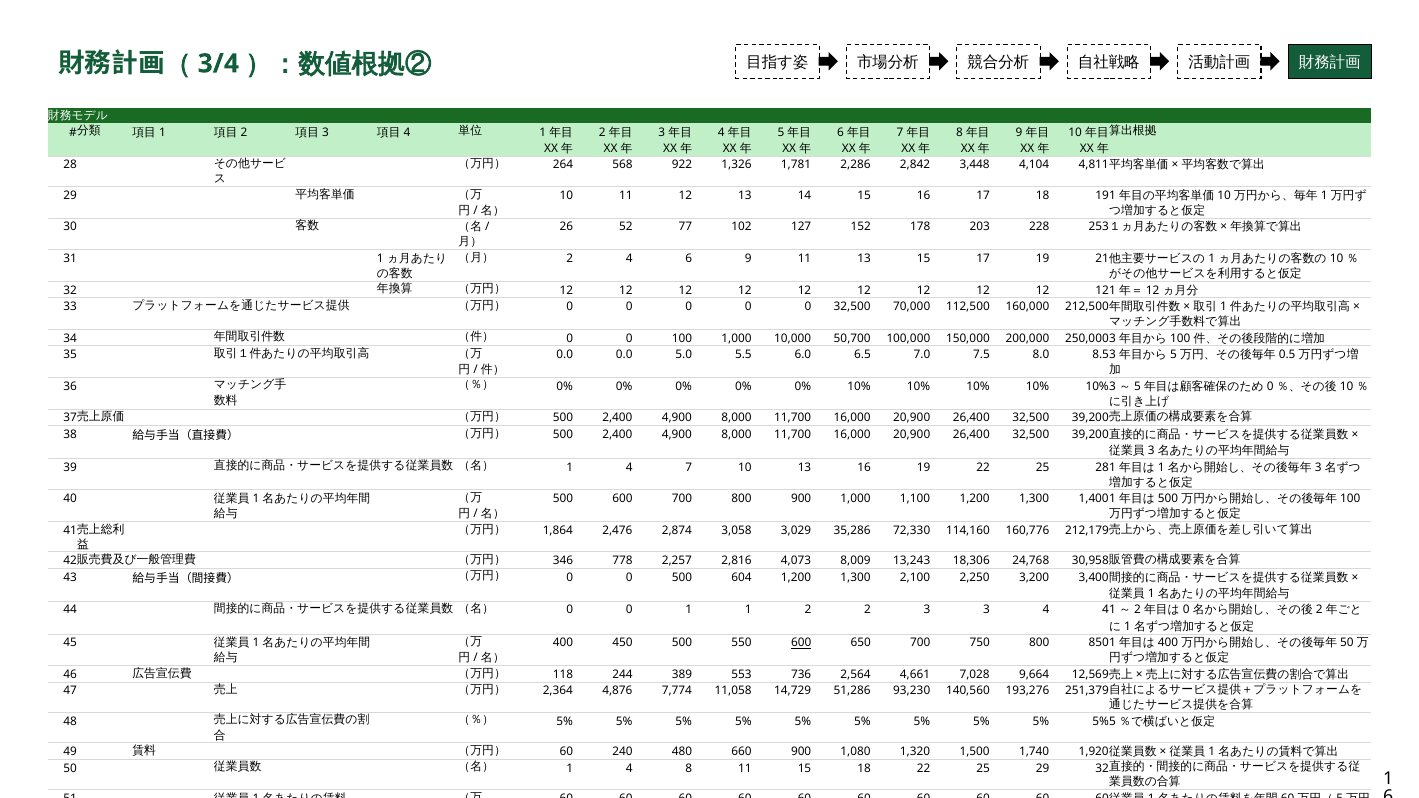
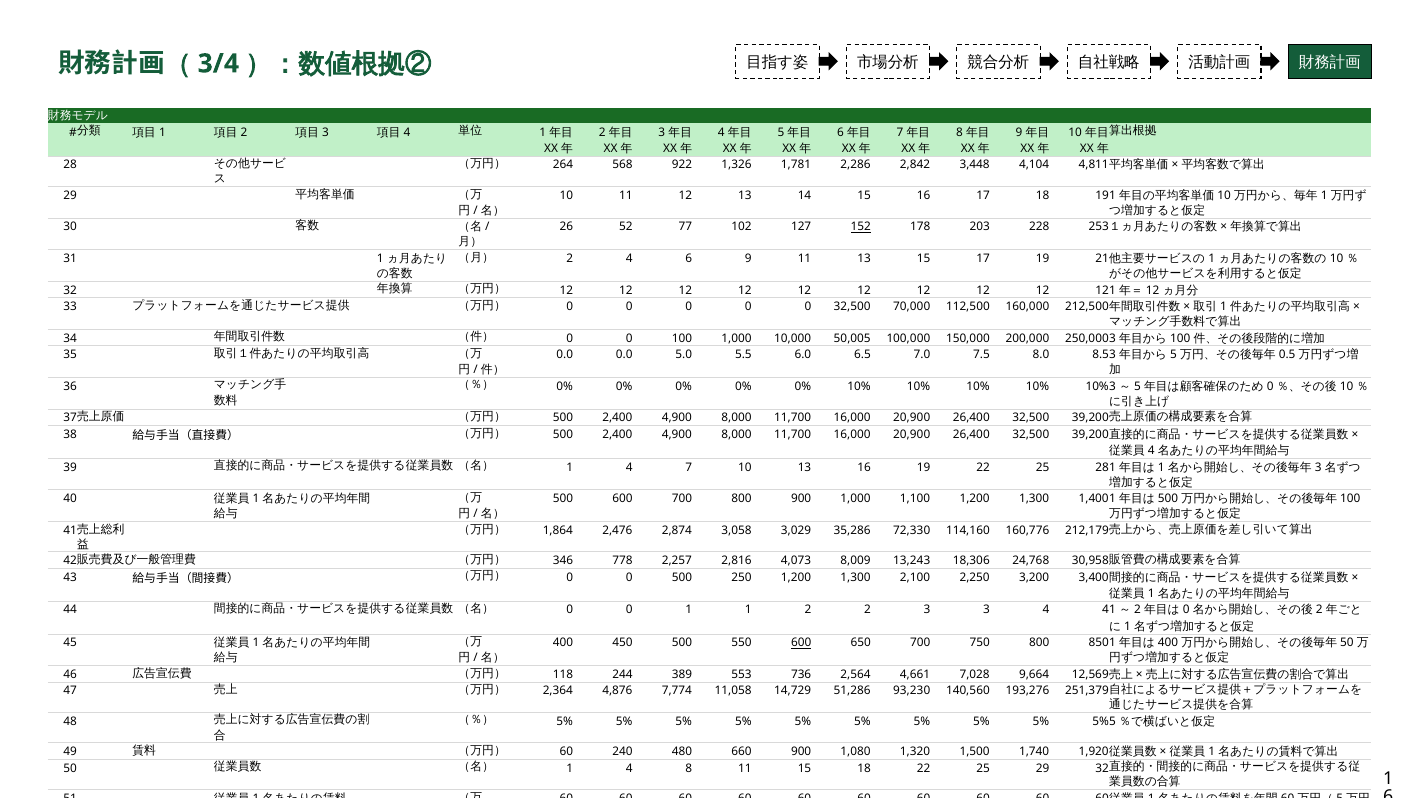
152 underline: none -> present (861, 227)
50,700: 50,700 -> 50,005 (852, 338)
3: 3 -> 4 (1151, 451)
604: 604 -> 250 (742, 577)
